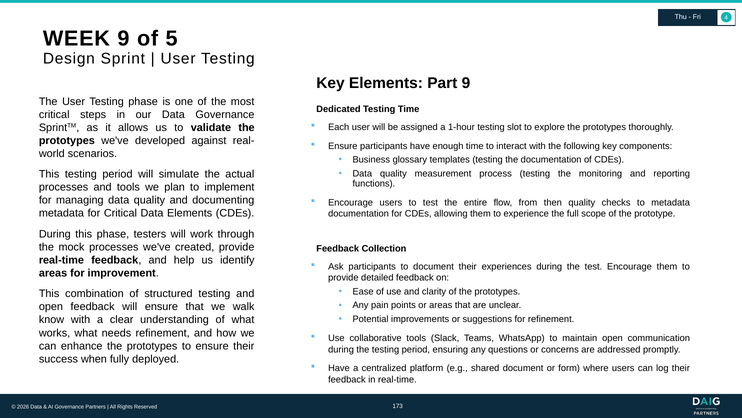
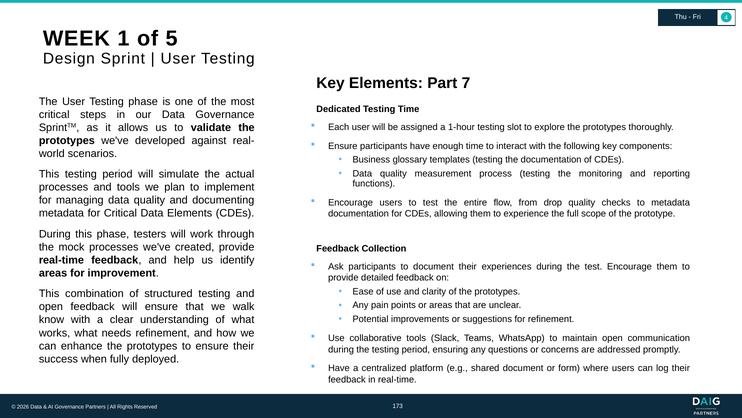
WEEK 9: 9 -> 1 (123, 38)
Part 9: 9 -> 7 (466, 83)
then: then -> drop (553, 202)
